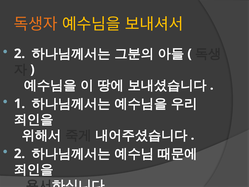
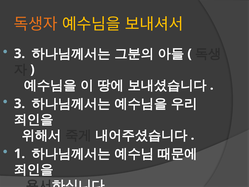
2: 2 -> 3 (20, 54)
1: 1 -> 3 (20, 104)
2: 2 -> 1 (20, 154)
